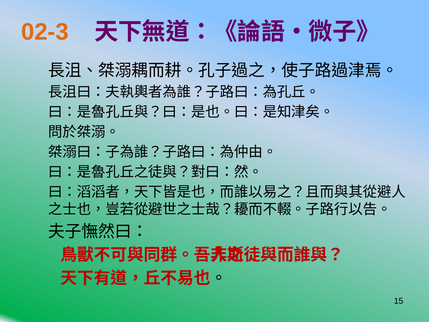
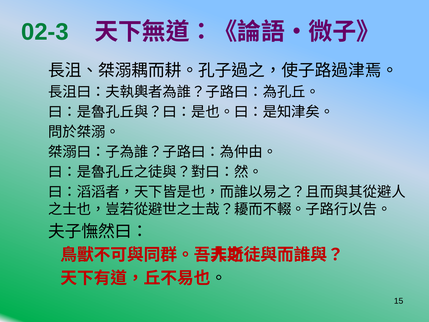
02-3 colour: orange -> green (45, 32)
